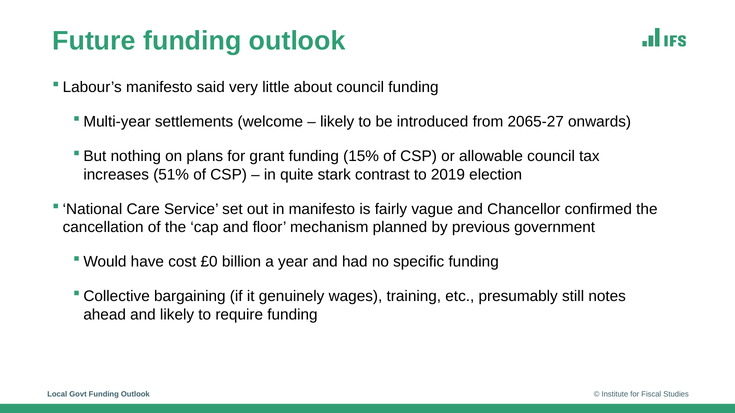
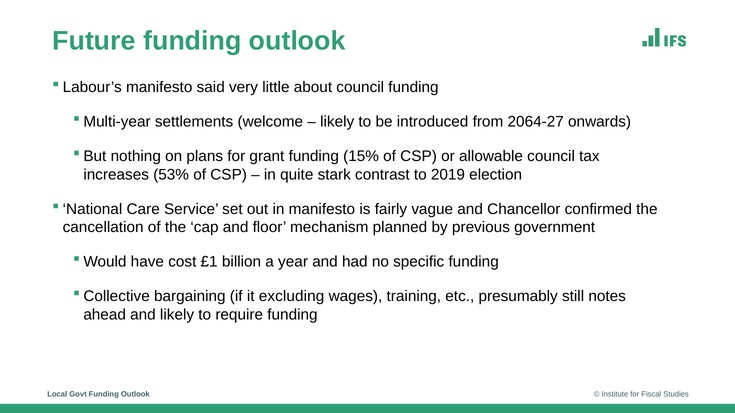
2065-27: 2065-27 -> 2064-27 (536, 122)
51%: 51% -> 53% (171, 175)
£0: £0 -> £1 (209, 262)
genuinely: genuinely -> excluding (292, 297)
